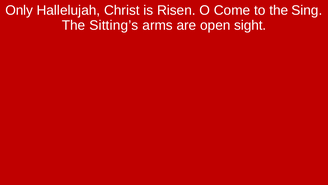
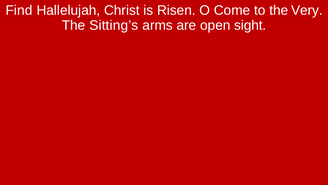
Only: Only -> Find (19, 10)
Sing: Sing -> Very (307, 10)
